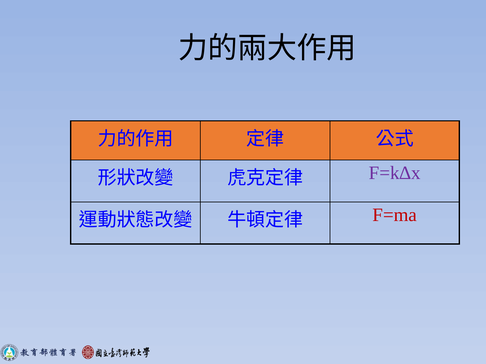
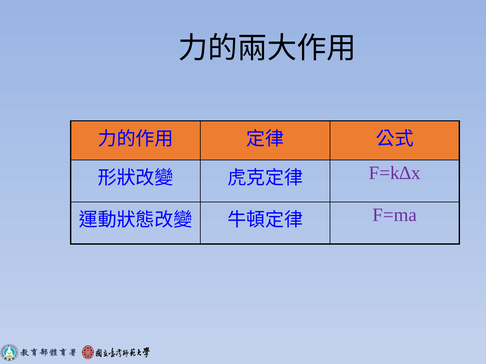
F=ma colour: red -> purple (395, 215)
